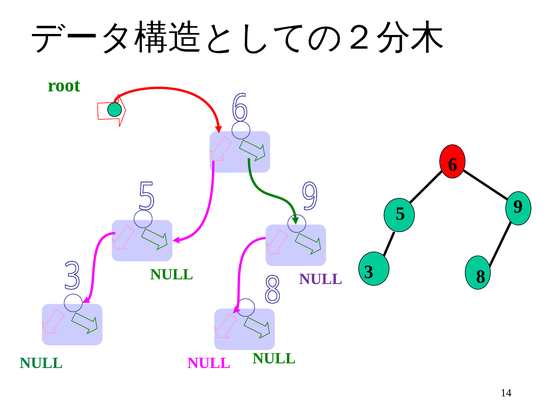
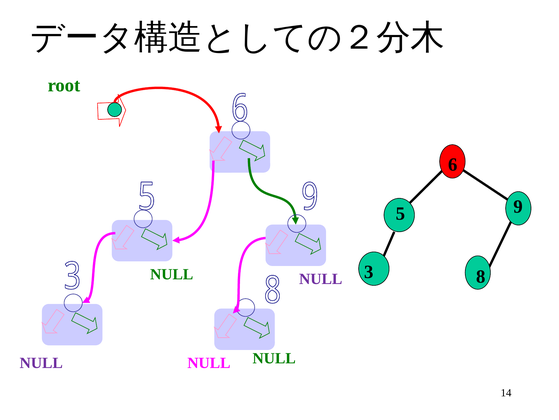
NULL colour: green -> purple (41, 363)
